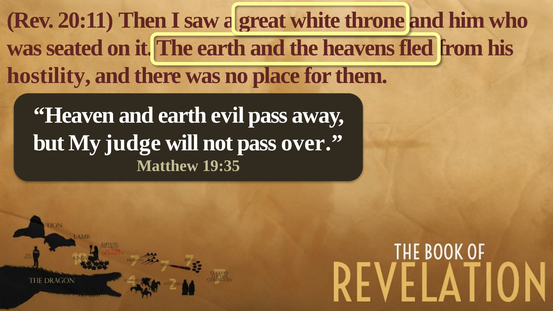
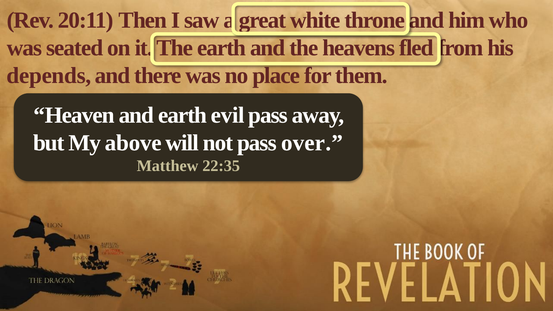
hostility: hostility -> depends (49, 75)
judge: judge -> above (133, 143)
19:35: 19:35 -> 22:35 (221, 166)
